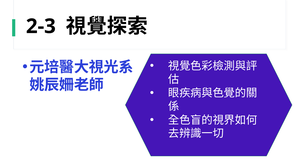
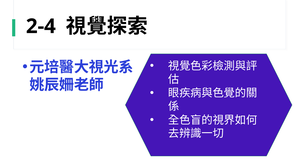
2-3: 2-3 -> 2-4 (41, 26)
